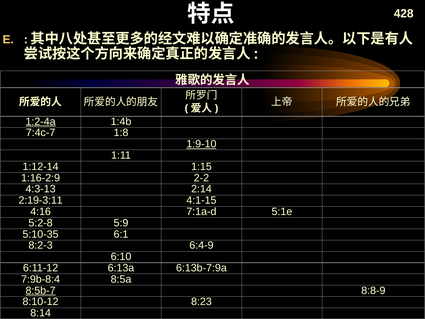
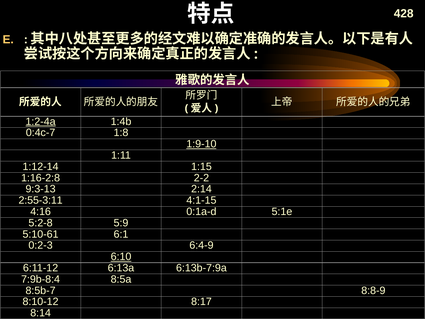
7:4c-7: 7:4c-7 -> 0:4c-7 (41, 133)
1:16-2:9: 1:16-2:9 -> 1:16-2:8 (41, 178)
4:3-13: 4:3-13 -> 9:3-13 (41, 189)
2:19-3:11: 2:19-3:11 -> 2:55-3:11 (41, 200)
7:1a-d: 7:1a-d -> 0:1a-d (201, 211)
5:10-35: 5:10-35 -> 5:10-61 (41, 234)
8:2-3: 8:2-3 -> 0:2-3 (41, 245)
6:10 underline: none -> present (121, 257)
8:5b-7 underline: present -> none (41, 290)
8:23: 8:23 -> 8:17 (201, 302)
